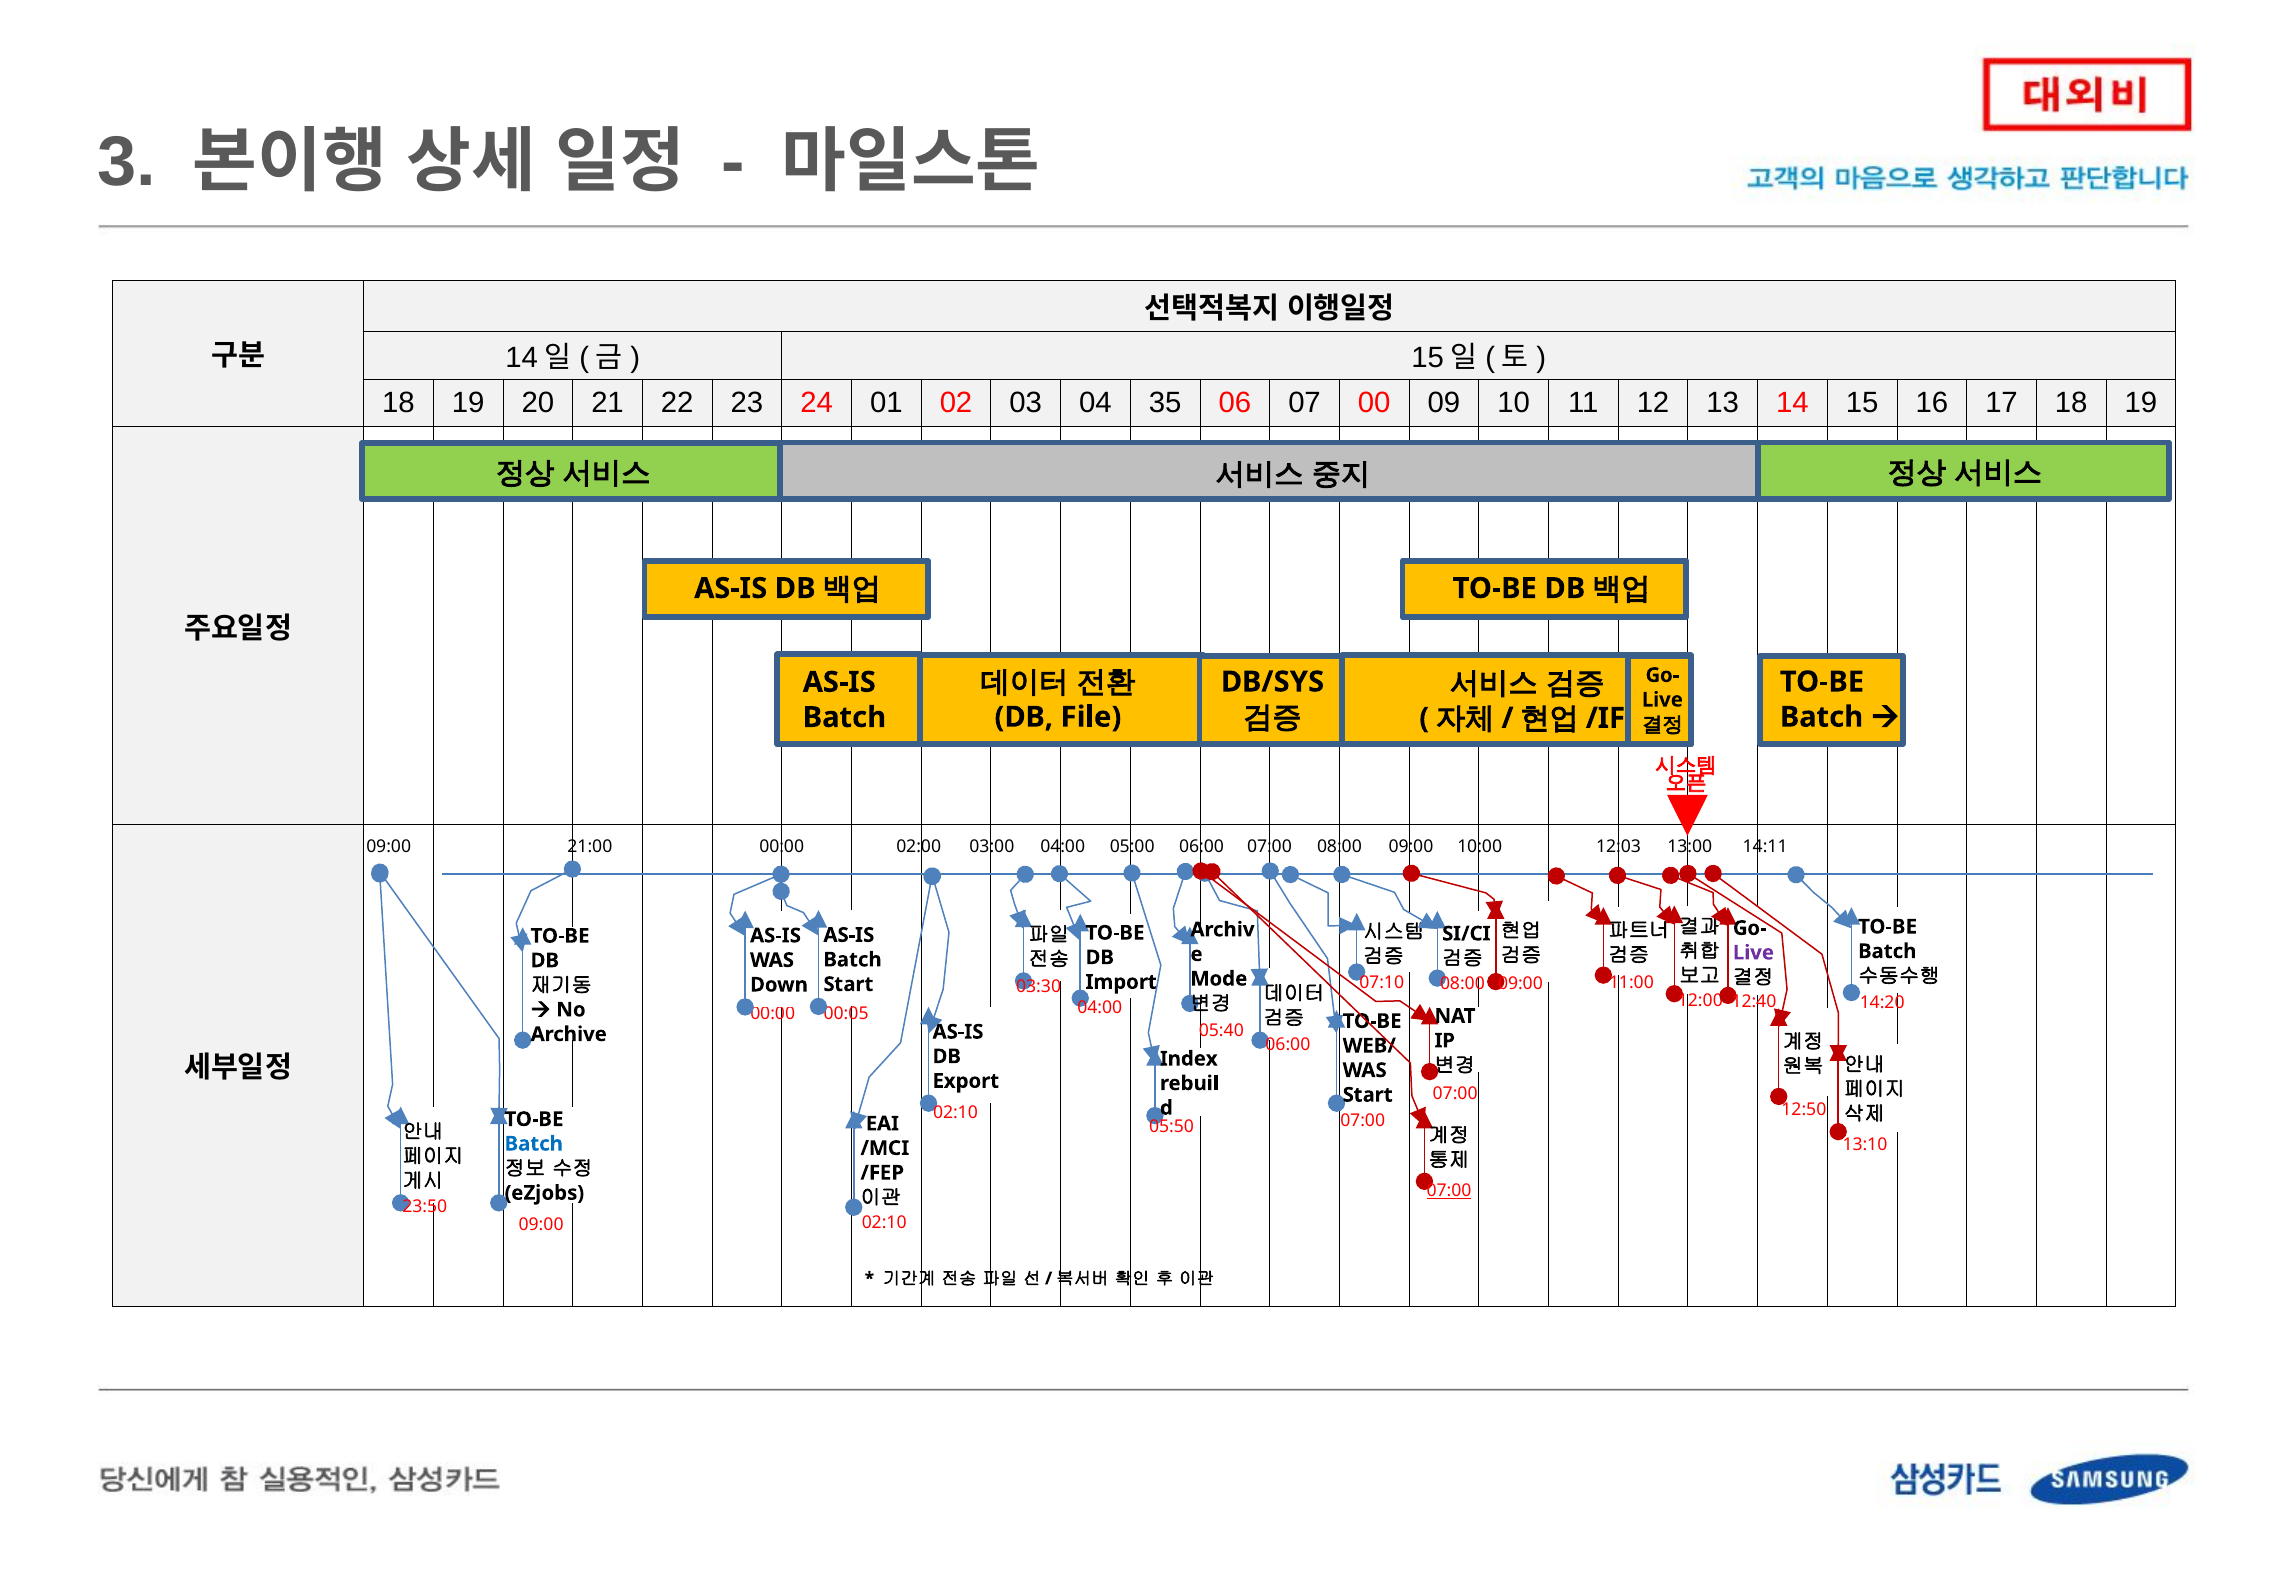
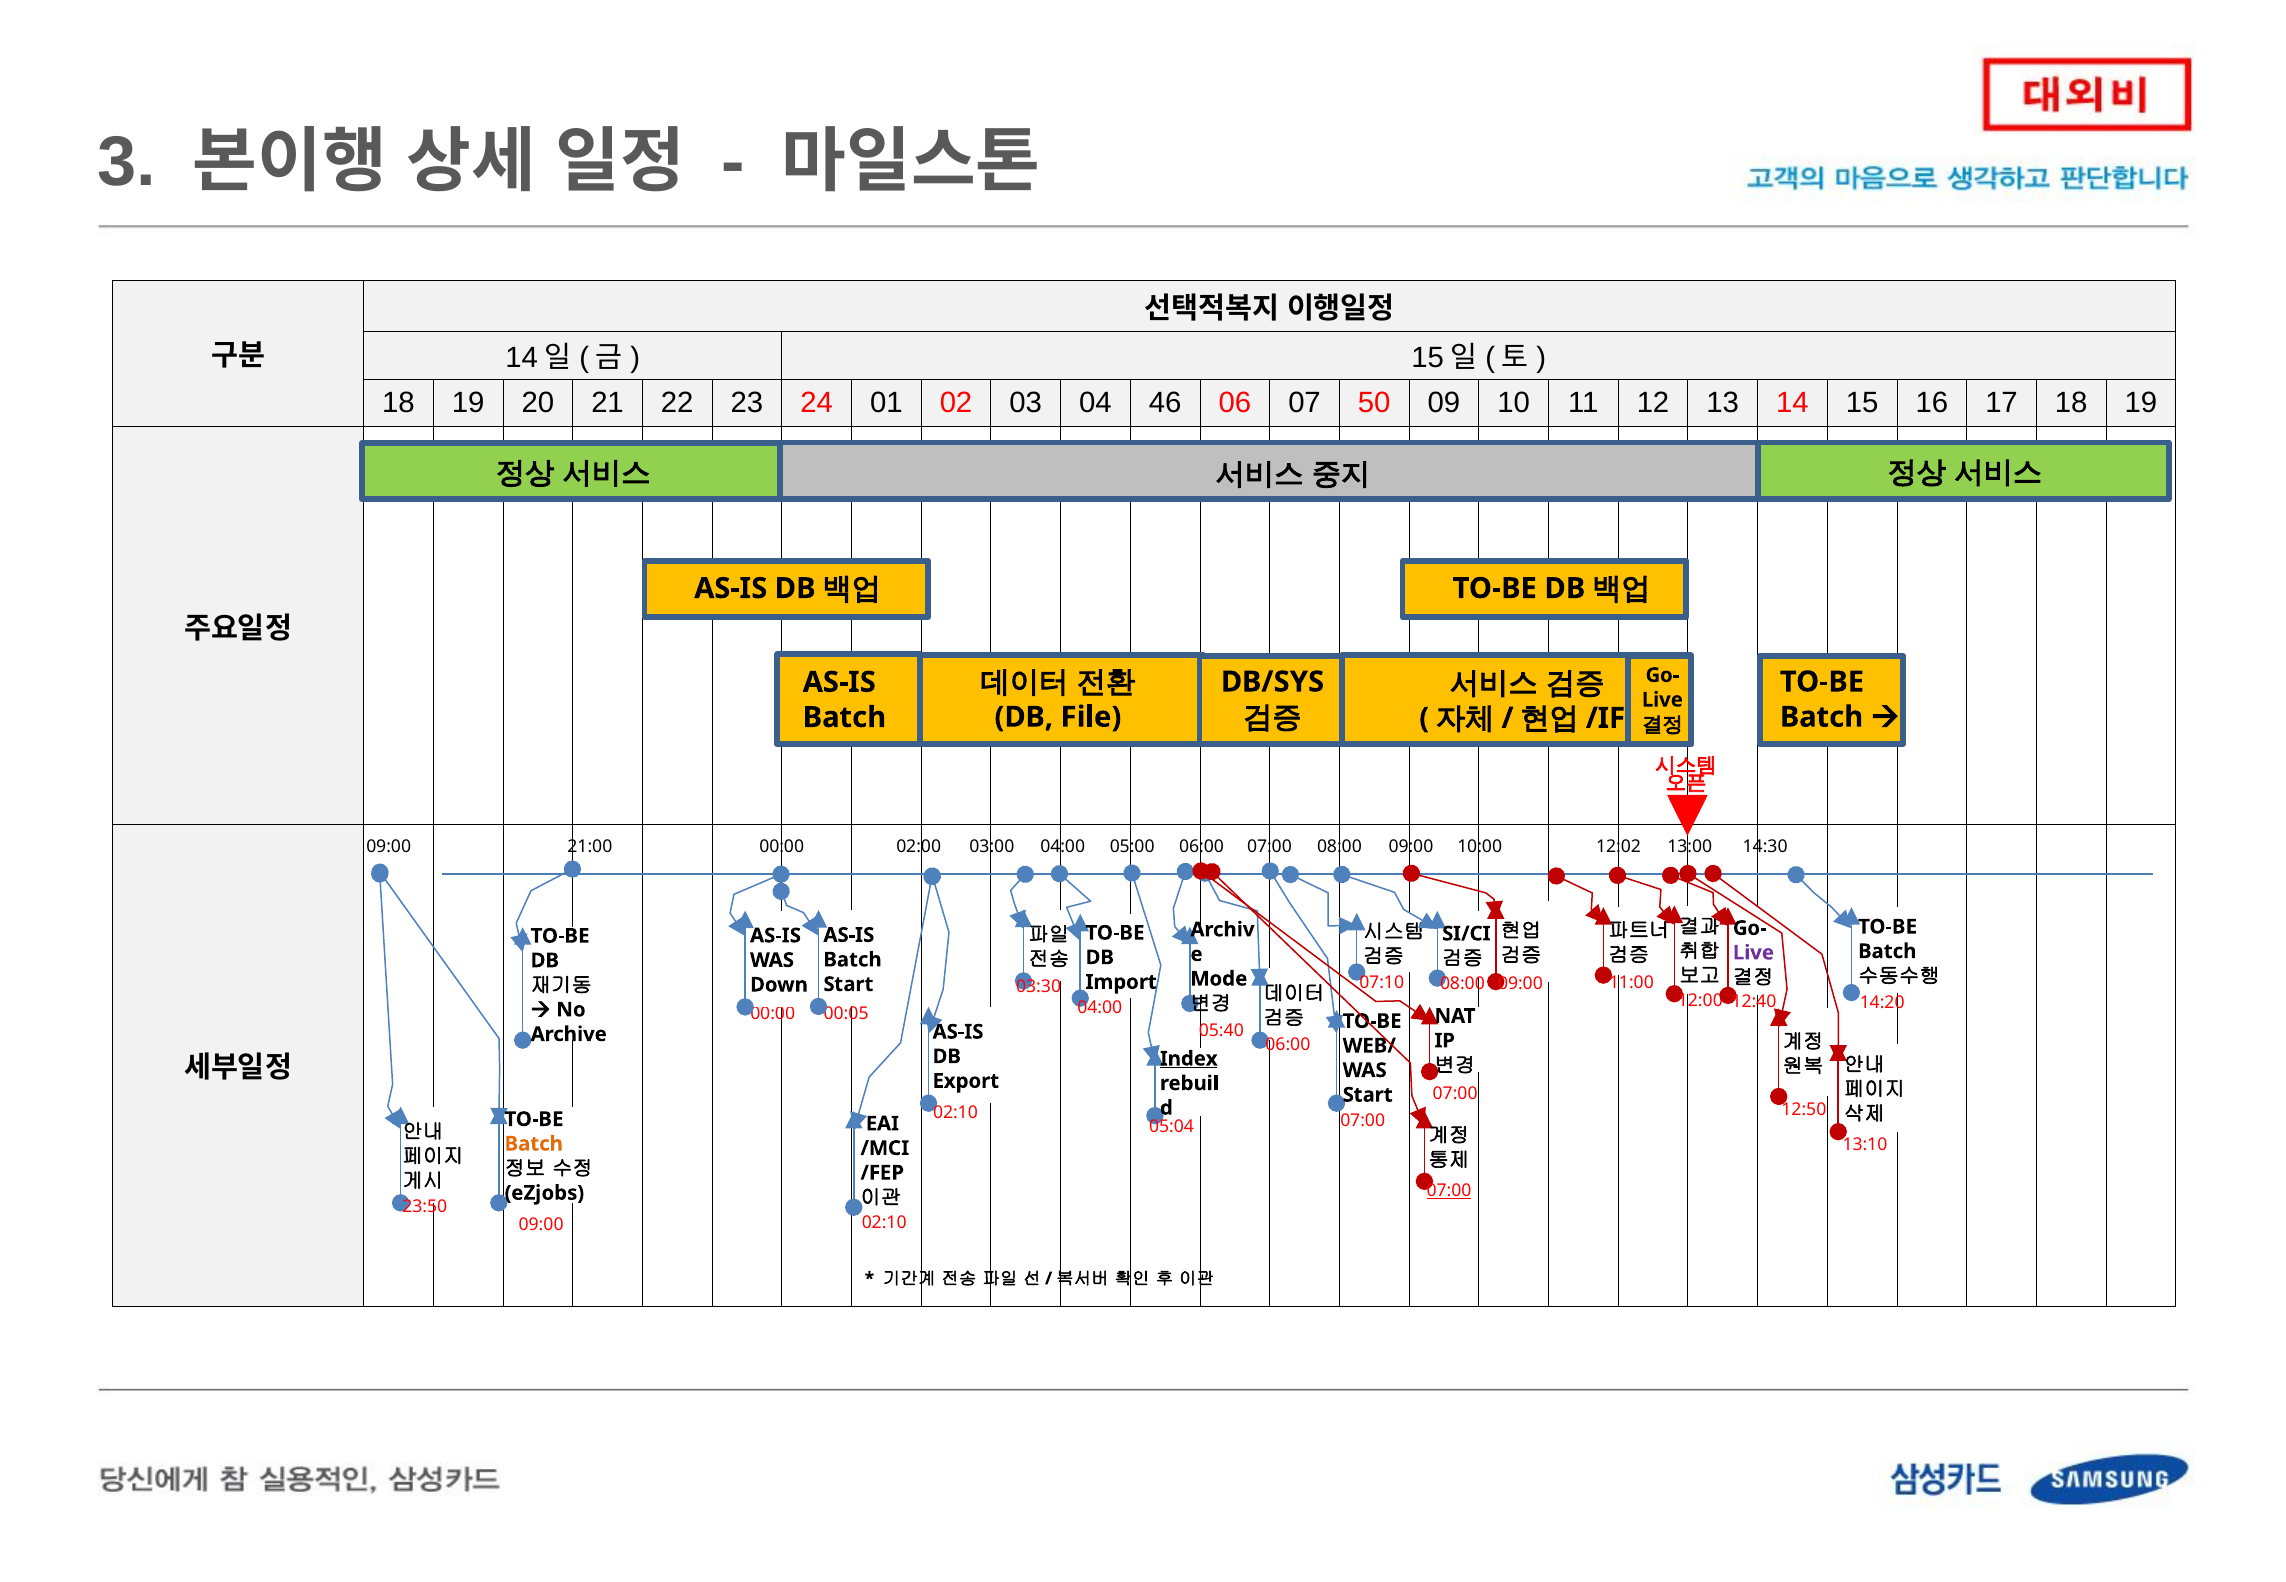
35: 35 -> 46 (1165, 403)
00: 00 -> 50 (1374, 403)
12:03: 12:03 -> 12:02 (1619, 847)
14:11: 14:11 -> 14:30 (1765, 847)
Index underline: none -> present (1189, 1059)
05:50: 05:50 -> 05:04 (1172, 1127)
Batch colour: blue -> orange (534, 1144)
